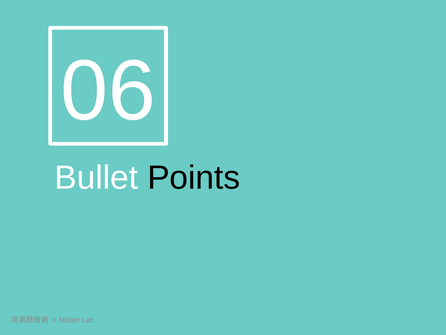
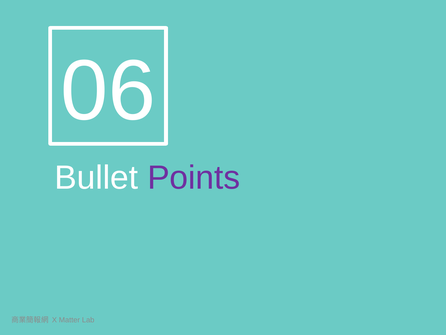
Points colour: black -> purple (194, 177)
